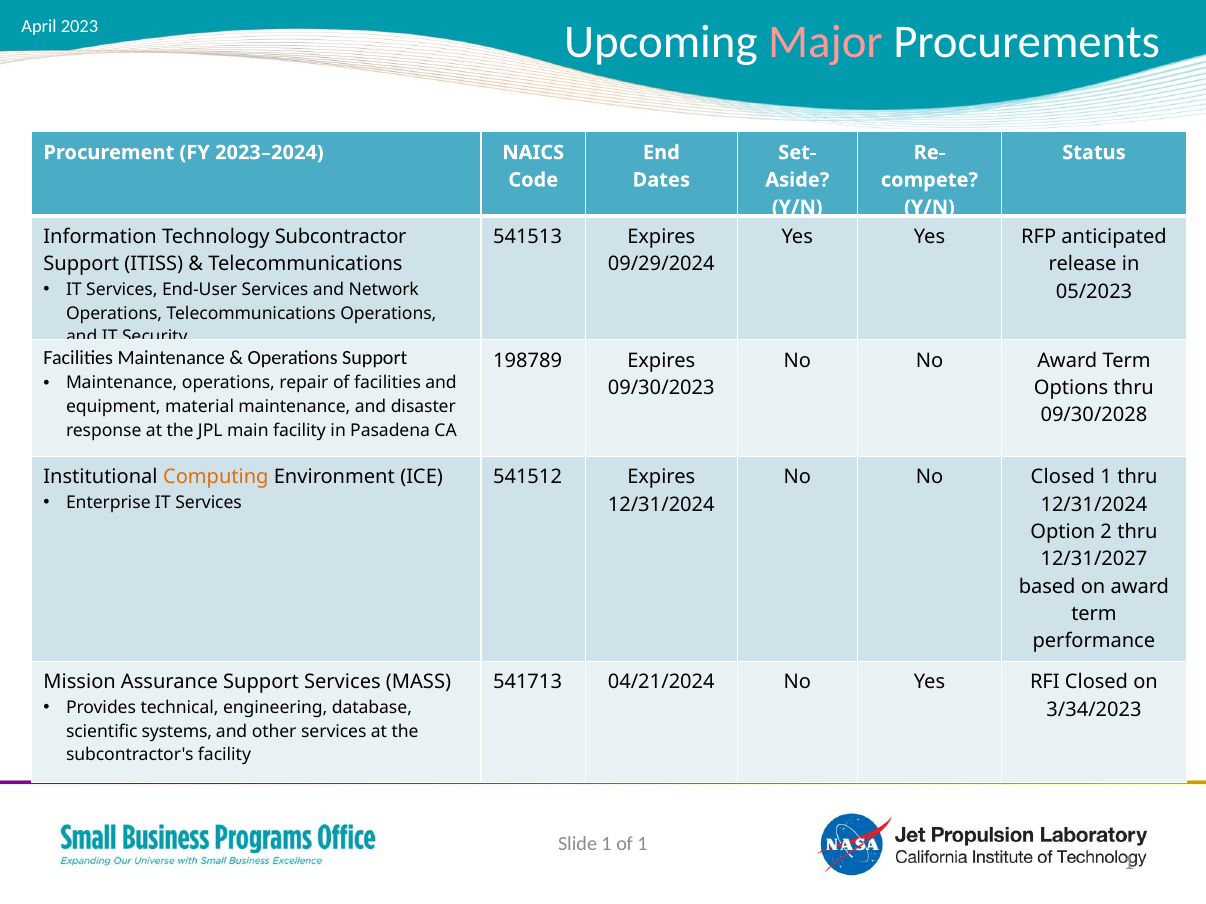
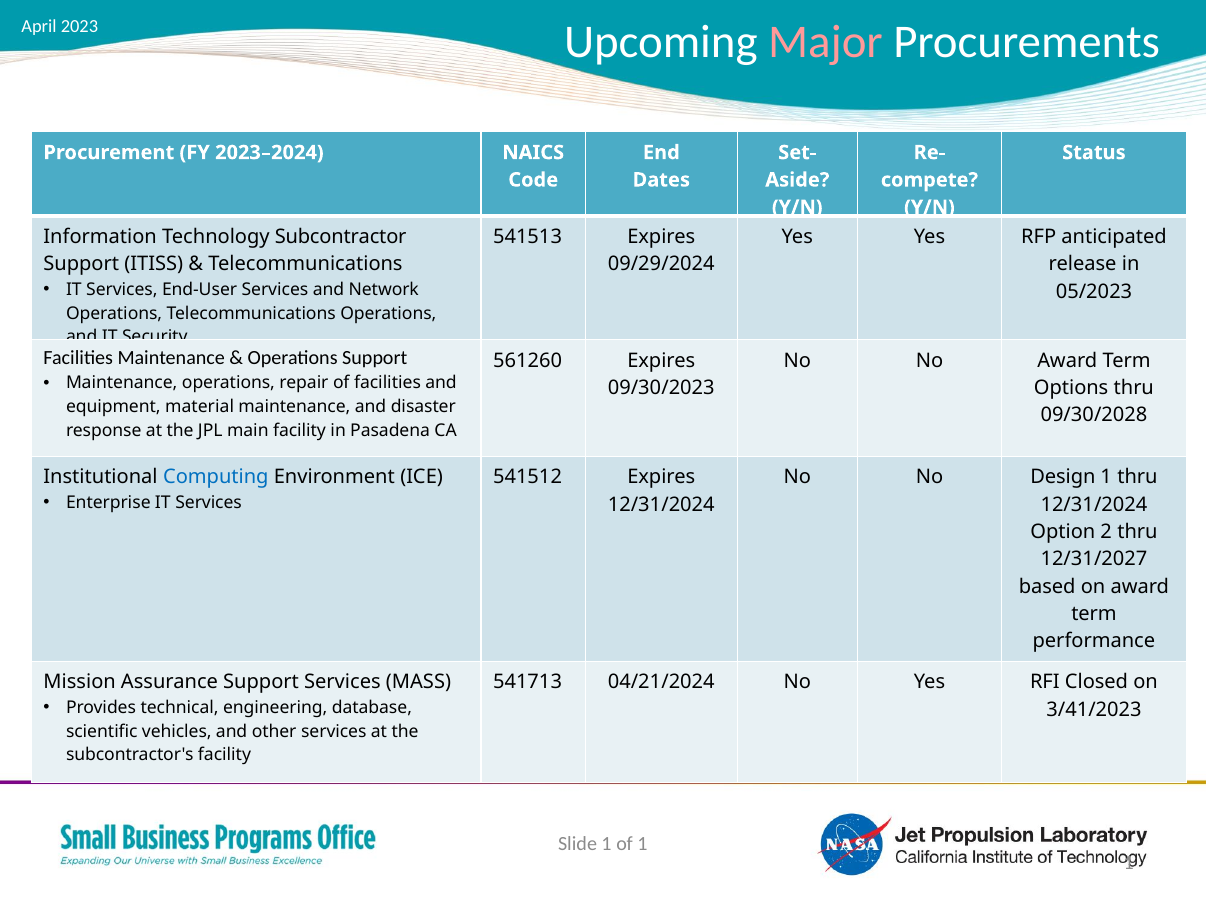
198789: 198789 -> 561260 (528, 361)
Computing colour: orange -> blue (216, 477)
No Closed: Closed -> Design (1063, 477)
3/34/2023: 3/34/2023 -> 3/41/2023 (1094, 710)
systems: systems -> vehicles (177, 732)
